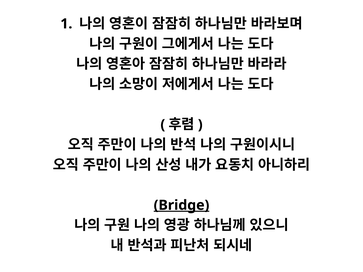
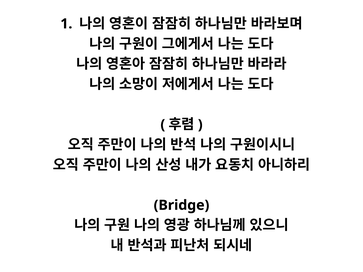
Bridge underline: present -> none (181, 205)
